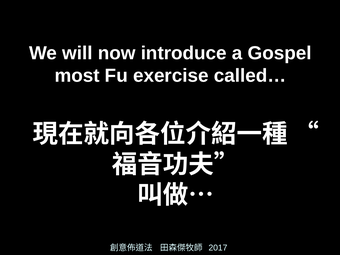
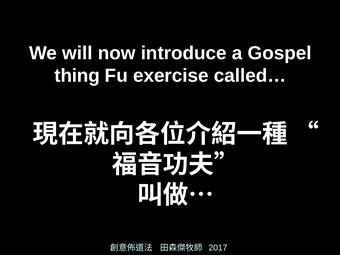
most: most -> thing (77, 76)
